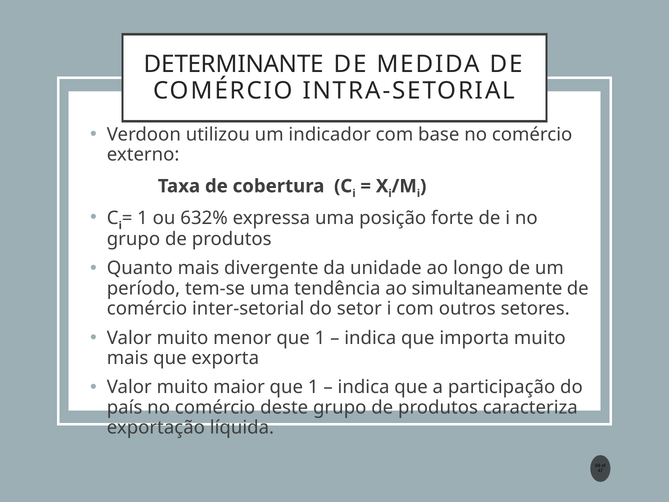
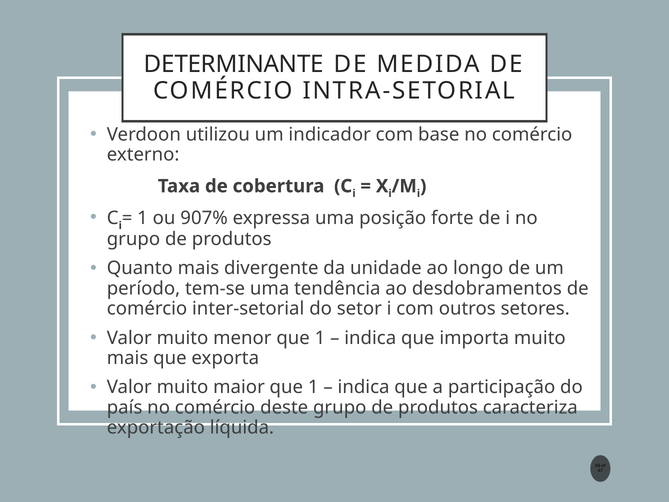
632%: 632% -> 907% (204, 218)
simultaneamente: simultaneamente -> desdobramentos (487, 288)
